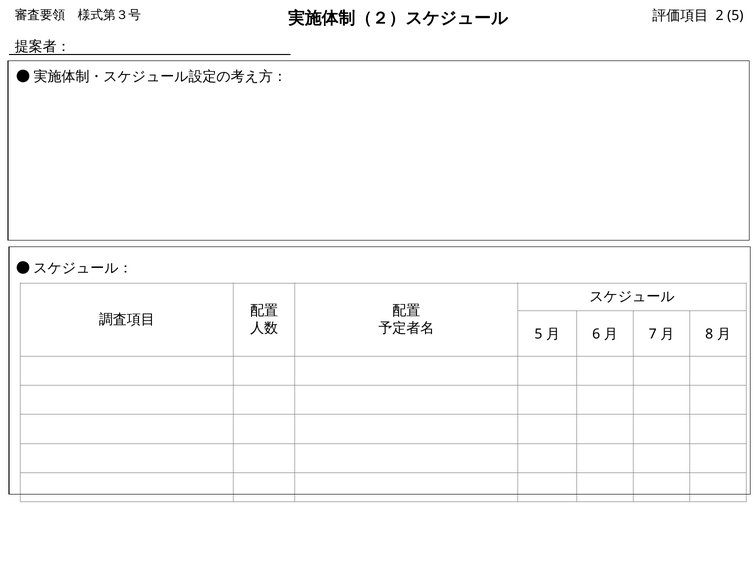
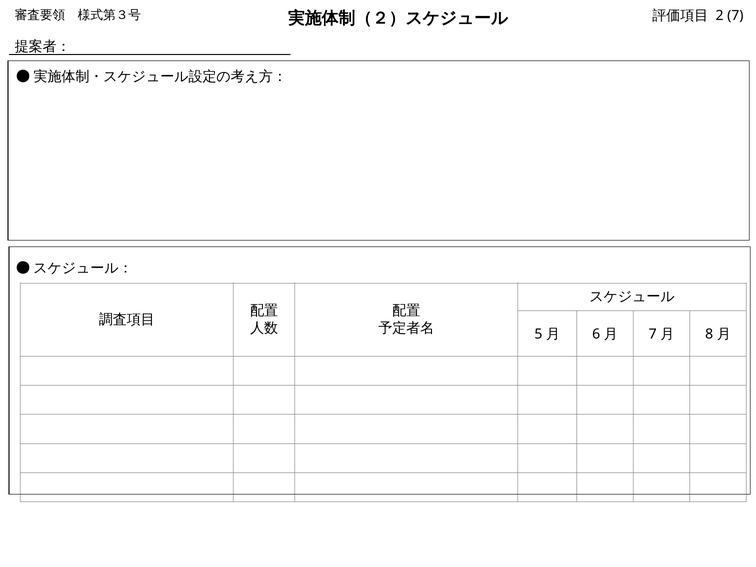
2 5: 5 -> 7 (735, 16)
